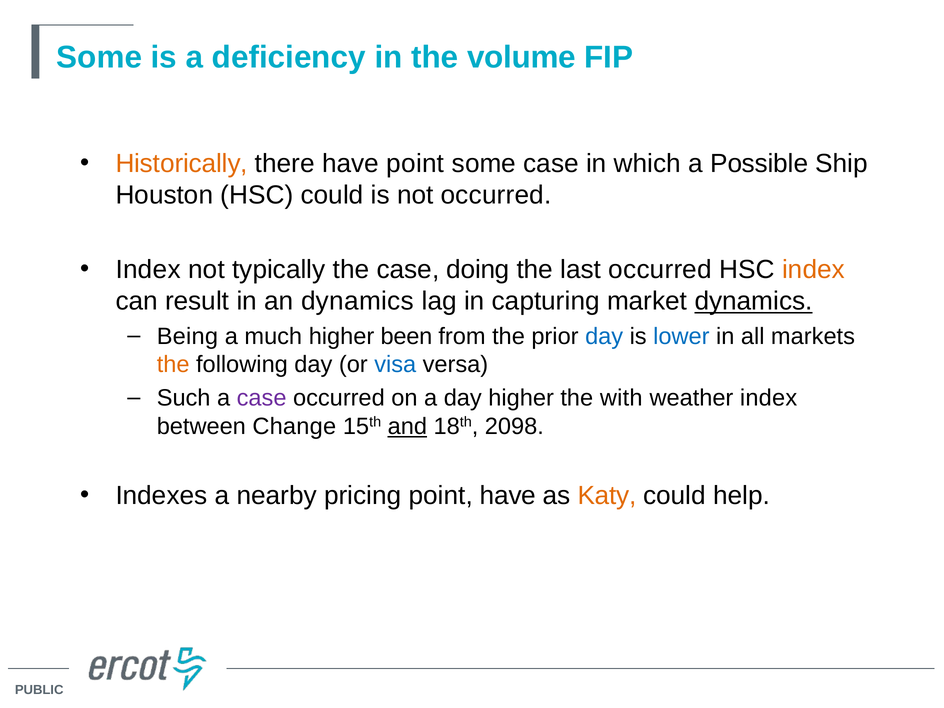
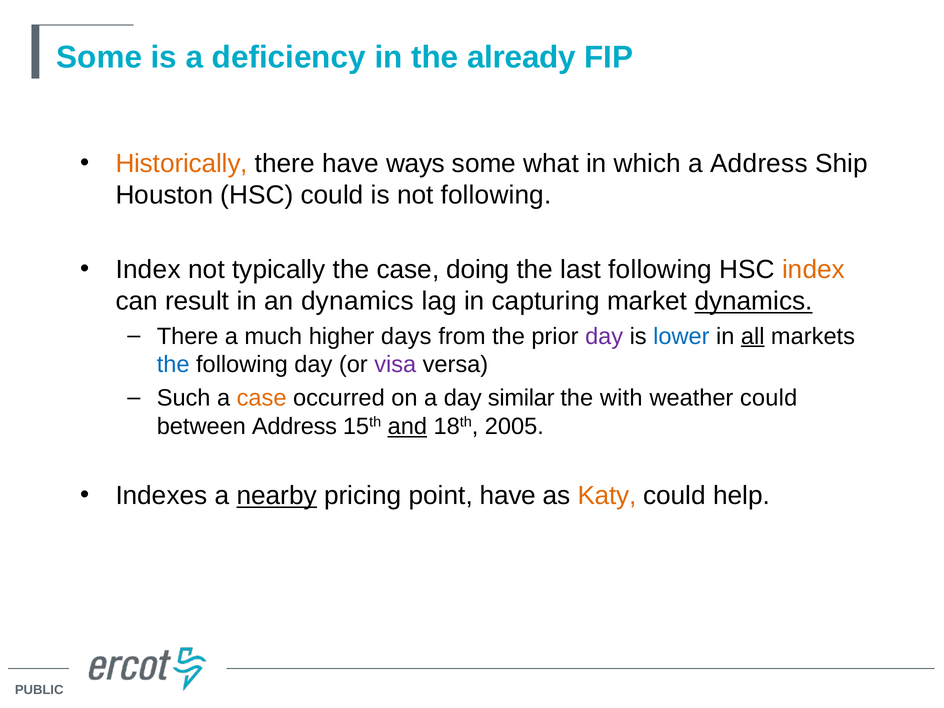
volume: volume -> already (521, 57)
have point: point -> ways (416, 164)
some case: case -> what (551, 164)
a Possible: Possible -> Address (759, 164)
not occurred: occurred -> following (496, 195)
last occurred: occurred -> following (660, 270)
Being: Being -> There (188, 336)
been: been -> days (406, 336)
day colour: blue -> purple (604, 336)
all underline: none -> present (753, 336)
the colour: orange -> blue (173, 365)
visa colour: blue -> purple (395, 365)
case colour: purple -> orange (262, 398)
day higher: higher -> similar (521, 398)
weather index: index -> could (769, 398)
between Change: Change -> Address (294, 426)
2098: 2098 -> 2005 (514, 426)
nearby underline: none -> present (277, 496)
